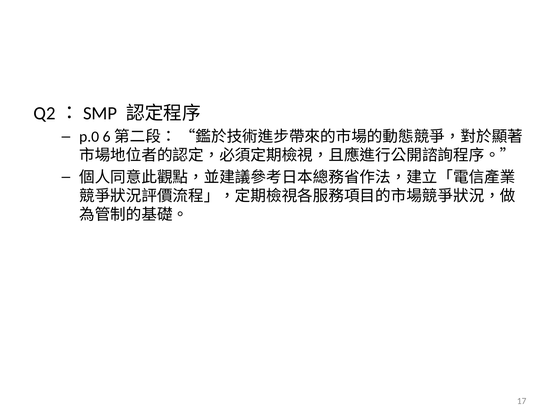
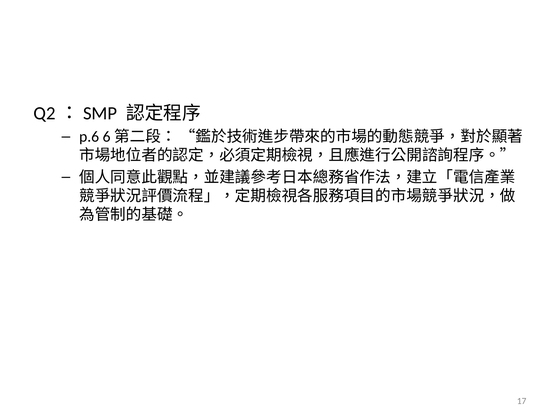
p.0: p.0 -> p.6 (89, 137)
